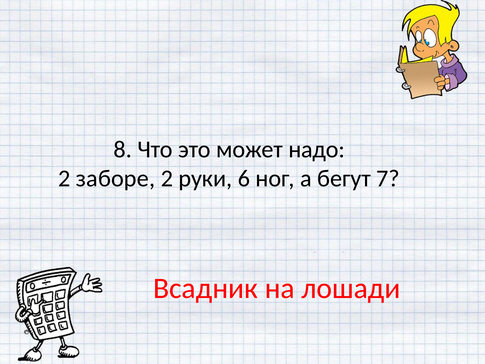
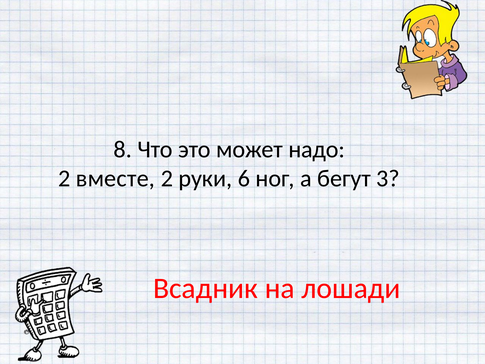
заборе: заборе -> вместе (115, 179)
7: 7 -> 3 (388, 179)
